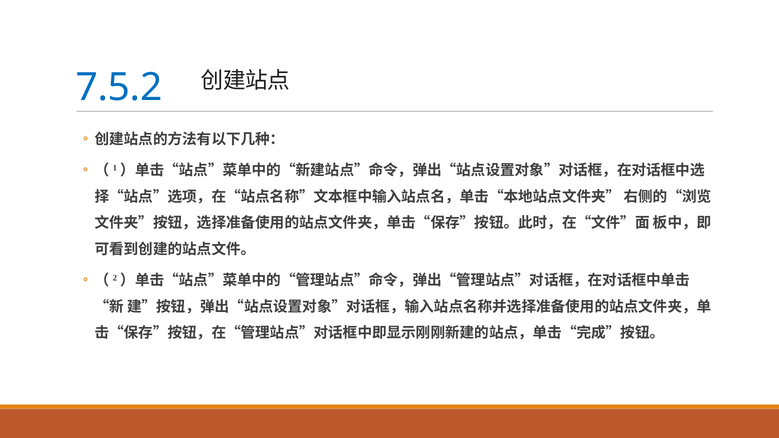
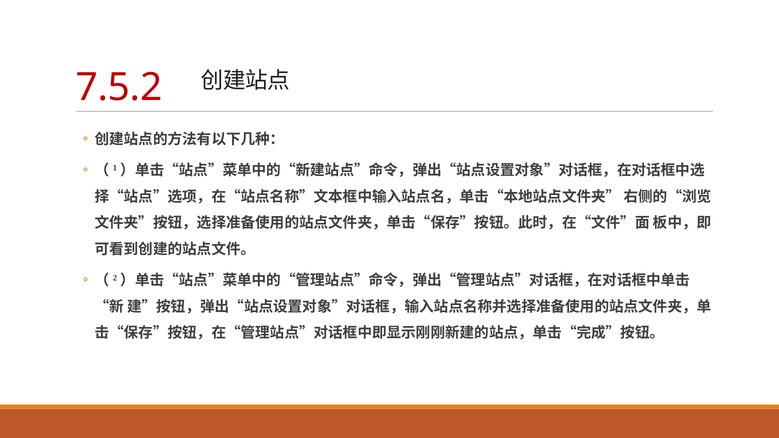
7.5.2 colour: blue -> red (119, 87)
